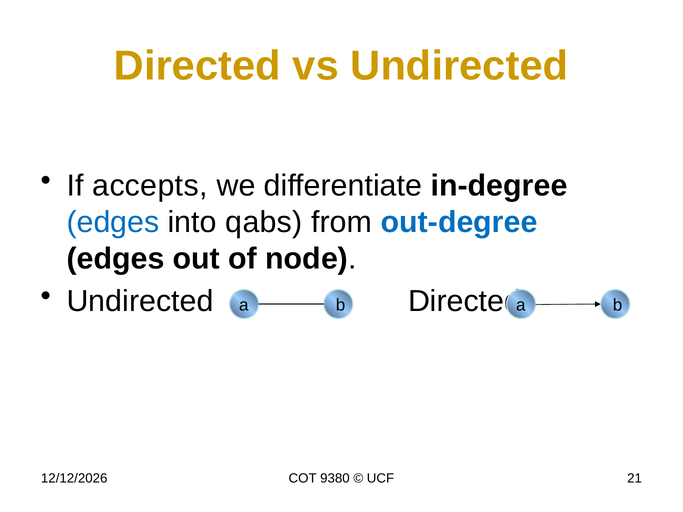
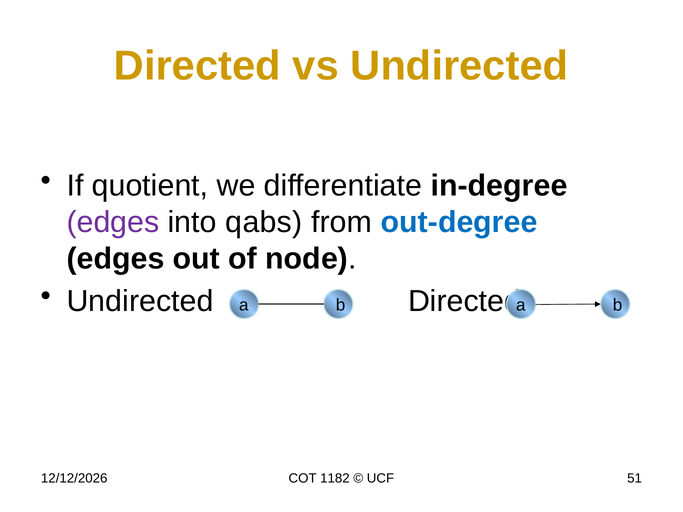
accepts: accepts -> quotient (150, 186)
edges colour: blue -> purple (113, 222)
9380: 9380 -> 1182 (335, 479)
21: 21 -> 51 (635, 479)
